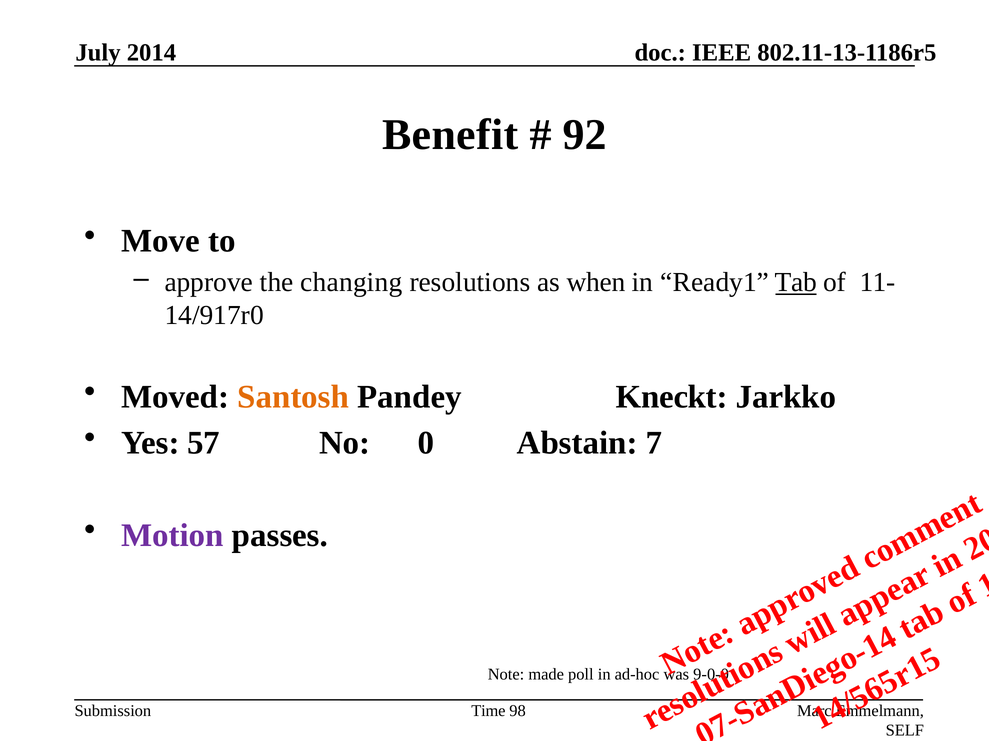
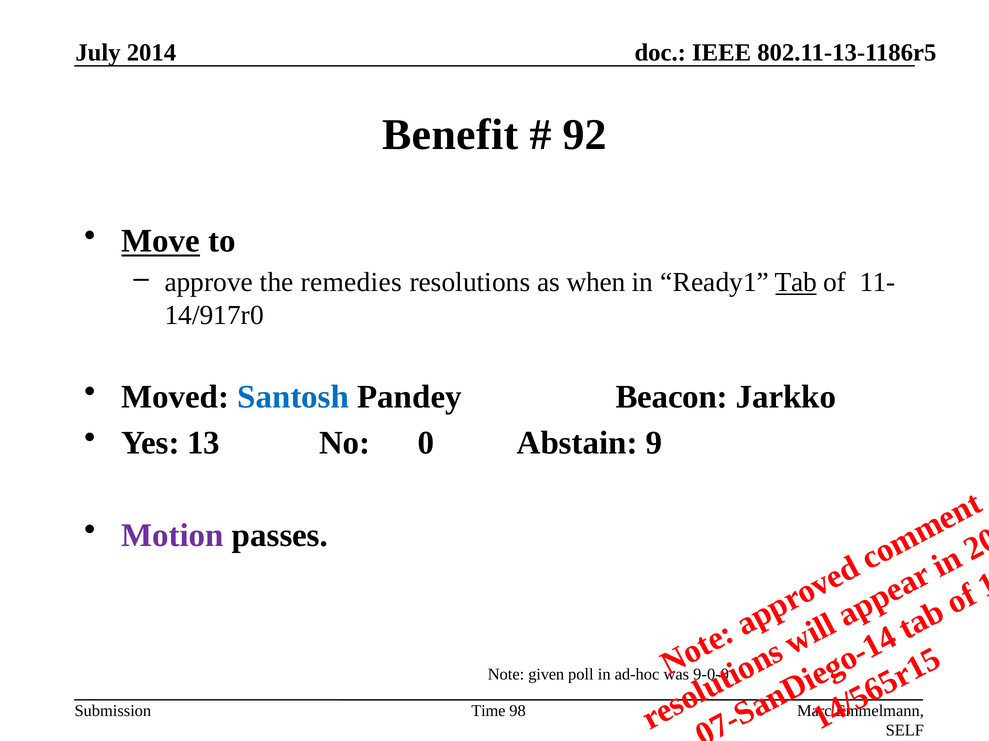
Move underline: none -> present (161, 241)
changing: changing -> remedies (351, 283)
Santosh colour: orange -> blue (293, 397)
Kneckt: Kneckt -> Beacon (672, 397)
57: 57 -> 13 (204, 444)
Abstain 7: 7 -> 9 (654, 444)
made: made -> given (546, 675)
